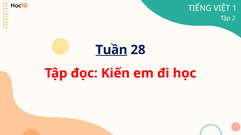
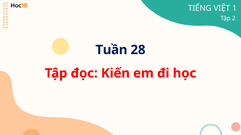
Tuần underline: present -> none (111, 50)
